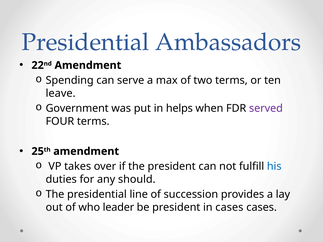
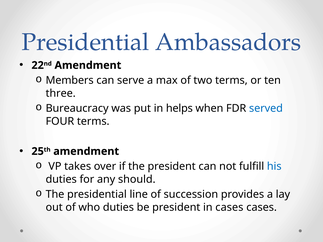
Spending: Spending -> Members (70, 80)
leave: leave -> three (61, 93)
Government: Government -> Bureaucracy (77, 108)
served colour: purple -> blue (266, 108)
who leader: leader -> duties (118, 207)
